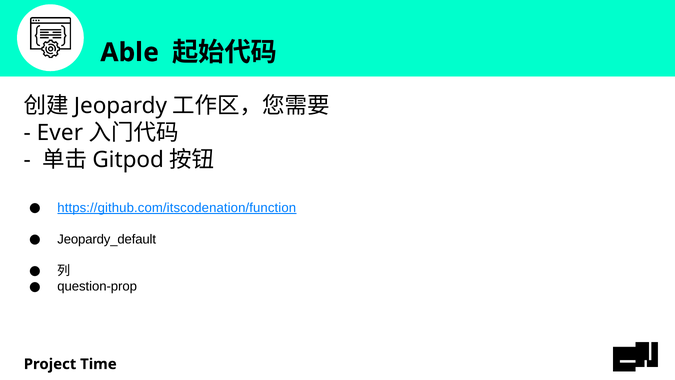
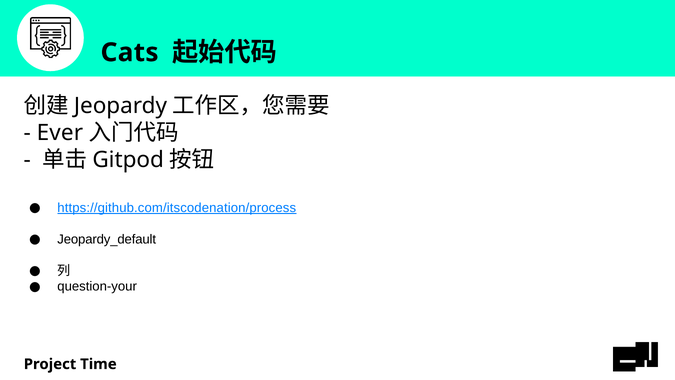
Able: Able -> Cats (130, 52)
https://github.com/itscodenation/function: https://github.com/itscodenation/function -> https://github.com/itscodenation/process (177, 208)
question-prop: question-prop -> question-your (97, 286)
